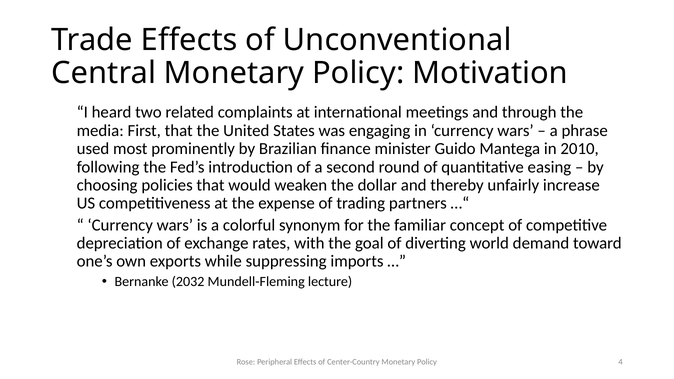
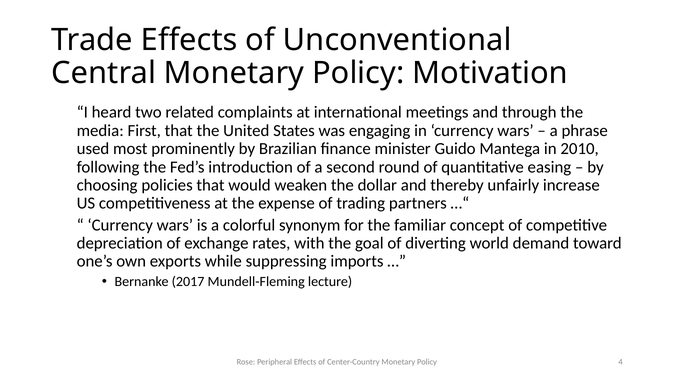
2032: 2032 -> 2017 (188, 282)
